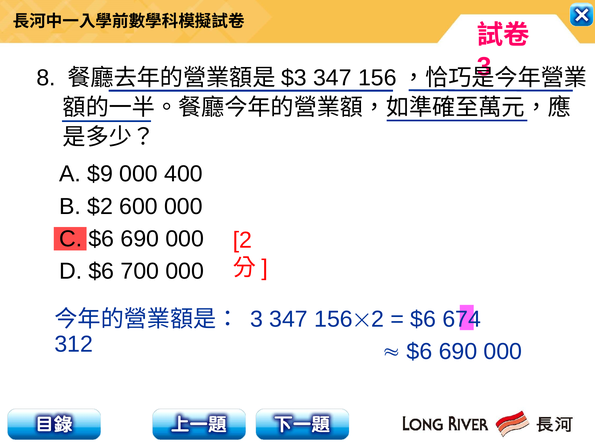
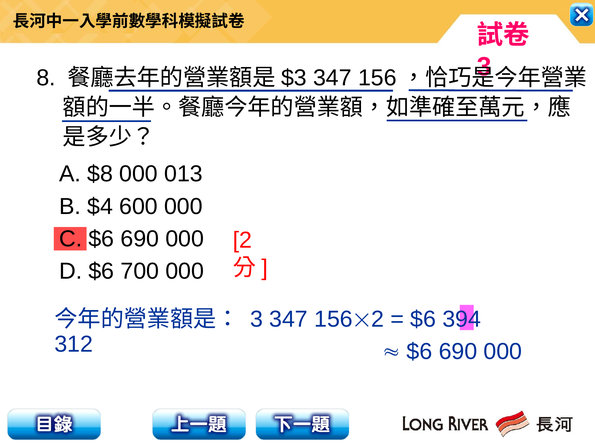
$9: $9 -> $8 (100, 174)
400: 400 -> 013 (183, 174)
$2: $2 -> $4 (100, 206)
674: 674 -> 394 (462, 319)
